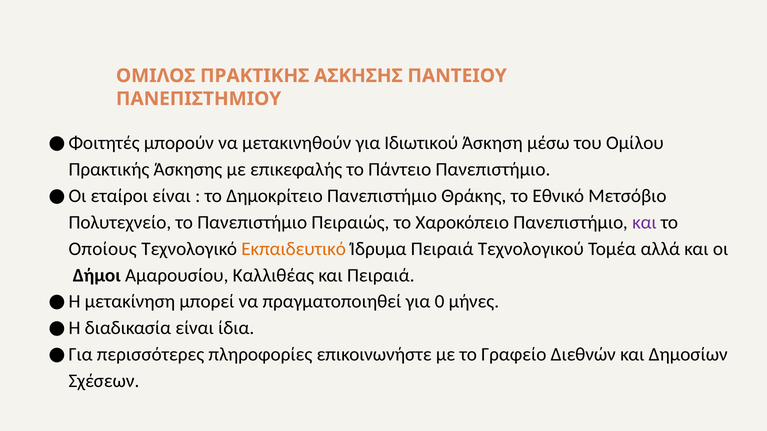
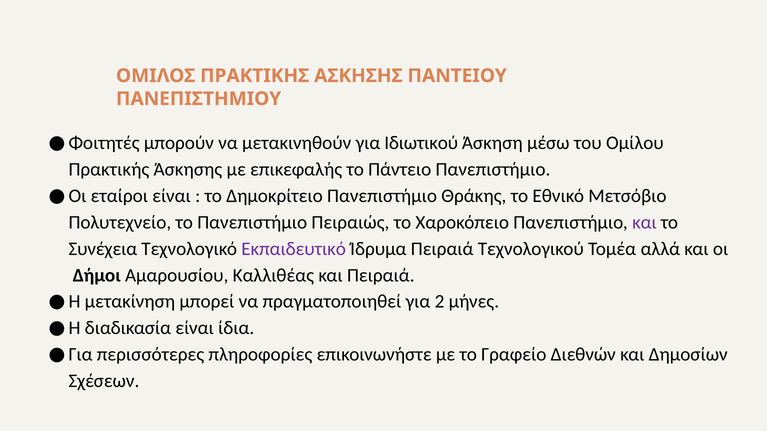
Οποίους: Οποίους -> Συνέχεια (103, 249)
Εκπαιδευτικό colour: orange -> purple (294, 249)
0: 0 -> 2 (439, 302)
